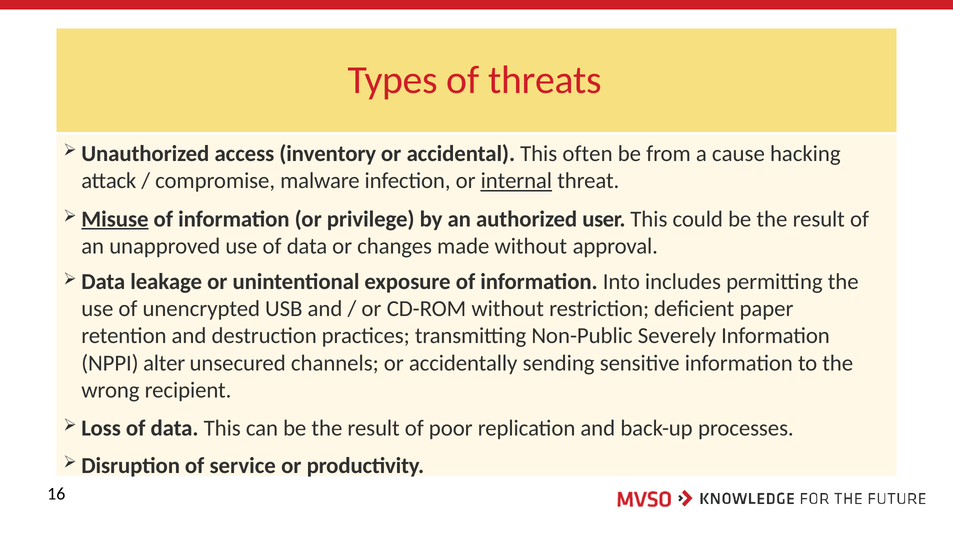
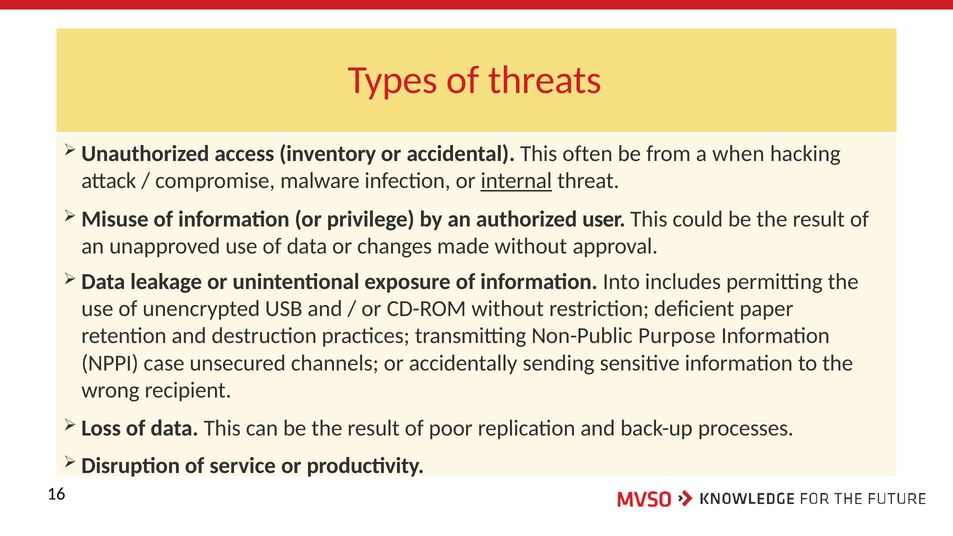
cause: cause -> when (738, 154)
Misuse underline: present -> none (115, 219)
Severely: Severely -> Purpose (677, 336)
alter: alter -> case (164, 363)
